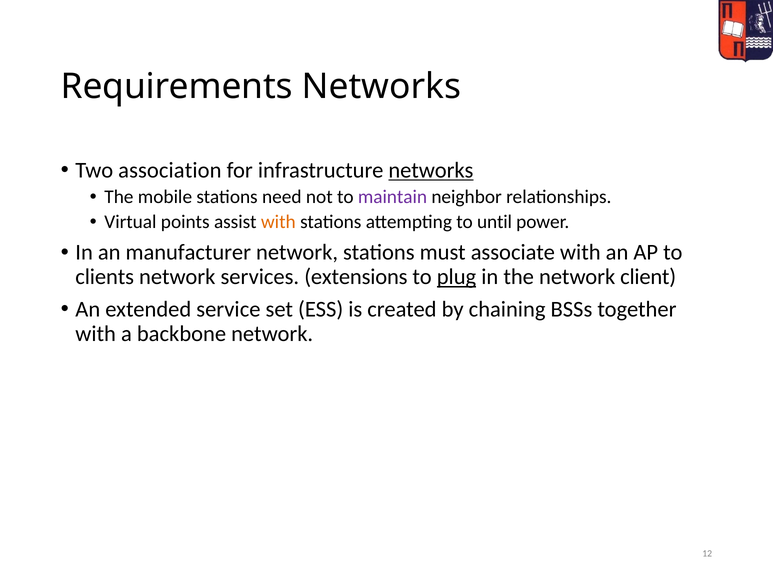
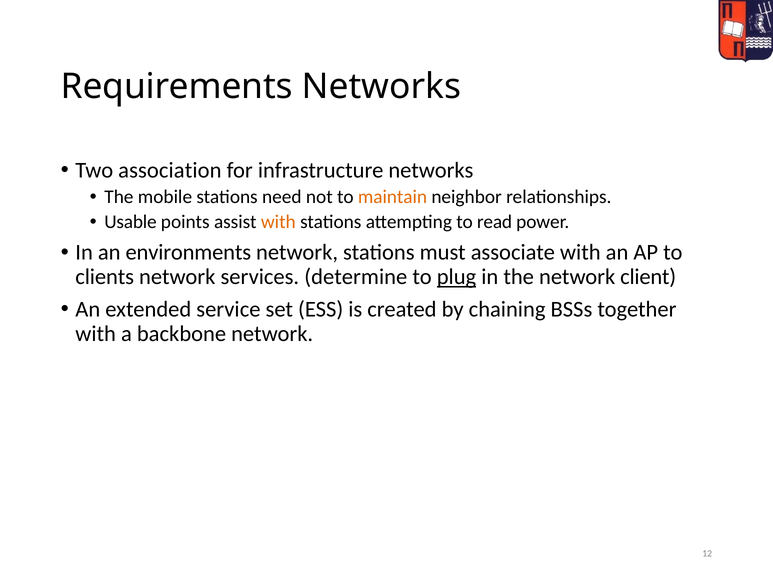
networks underline: present -> none (431, 170)
maintain colour: purple -> orange (393, 197)
Virtual: Virtual -> Usable (130, 222)
until: until -> read (495, 222)
manufacturer: manufacturer -> environments (188, 252)
extensions: extensions -> determine (356, 277)
